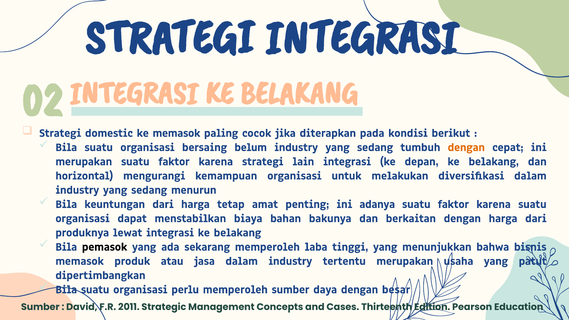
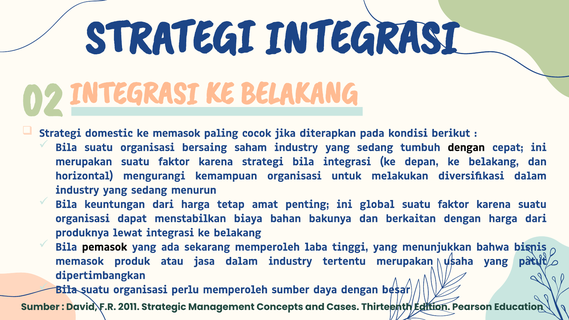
belum: belum -> saham (251, 147)
dengan colour: orange -> black (466, 147)
strategi lain: lain -> bila (303, 161)
adanya: adanya -> global (377, 204)
